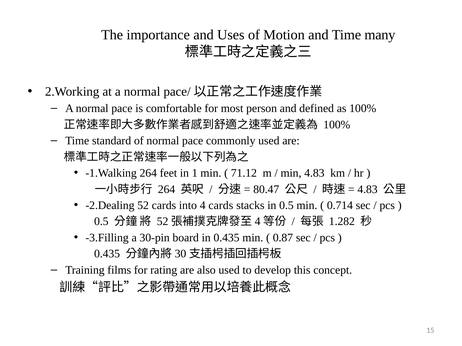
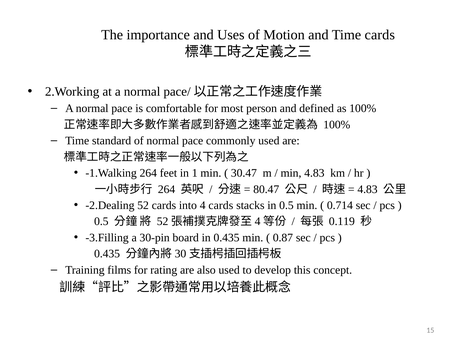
Time many: many -> cards (380, 35)
71.12: 71.12 -> 30.47 (244, 173)
1.282: 1.282 -> 0.119 (342, 222)
